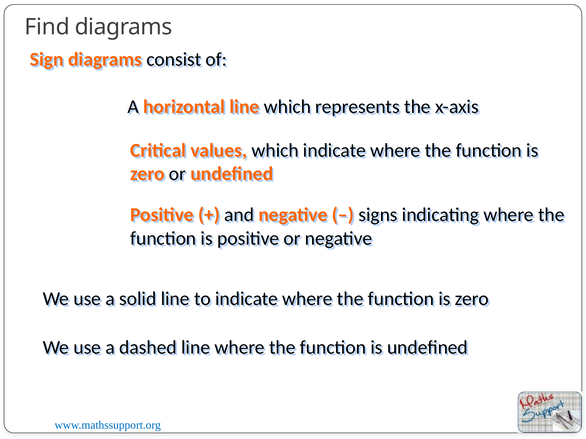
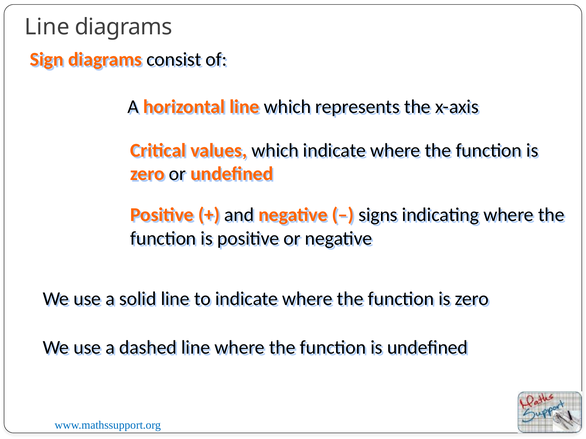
Find: Find -> Line (47, 27)
